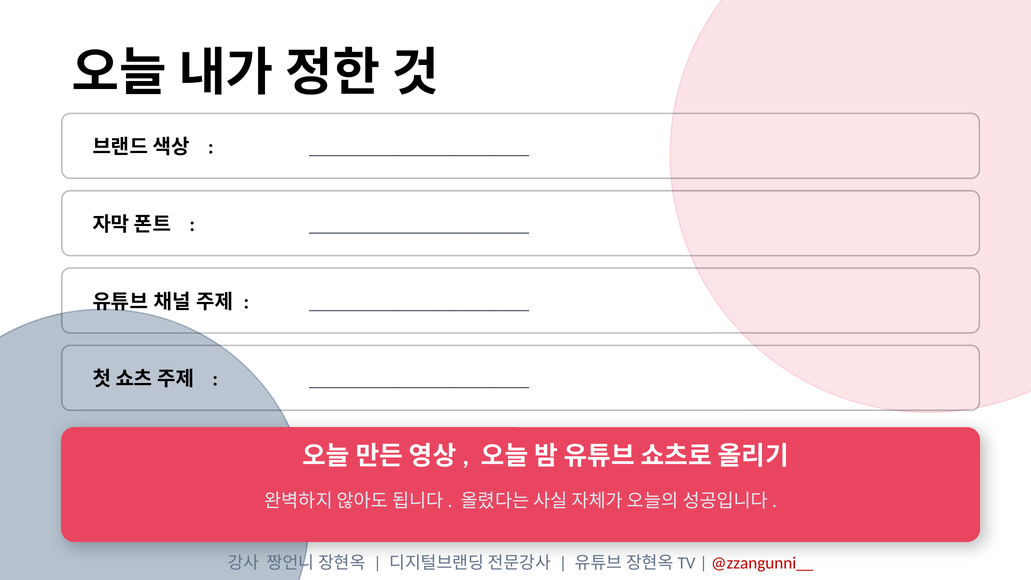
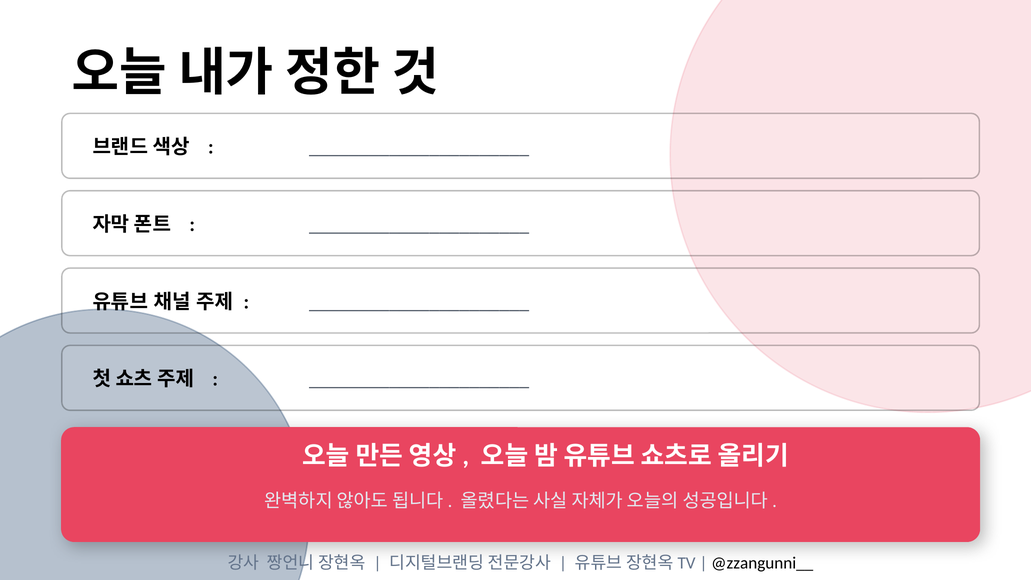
@zzangunni__ colour: red -> black (762, 563)
